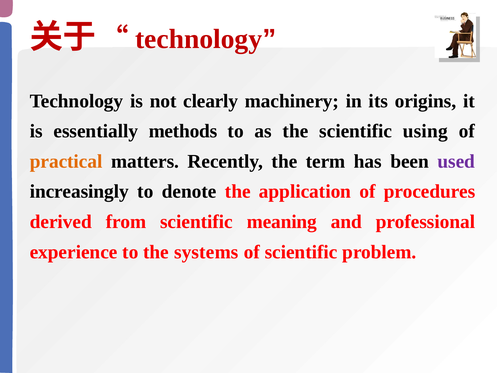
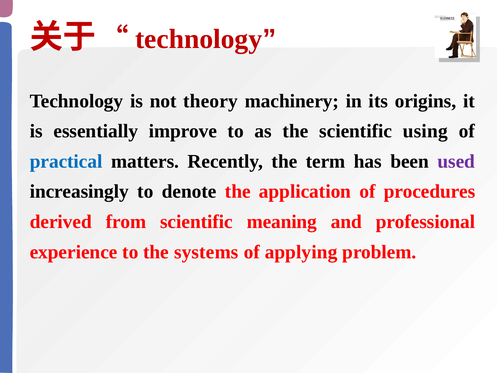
clearly: clearly -> theory (211, 101)
methods: methods -> improve (183, 131)
practical colour: orange -> blue (66, 161)
of scientific: scientific -> applying (301, 252)
